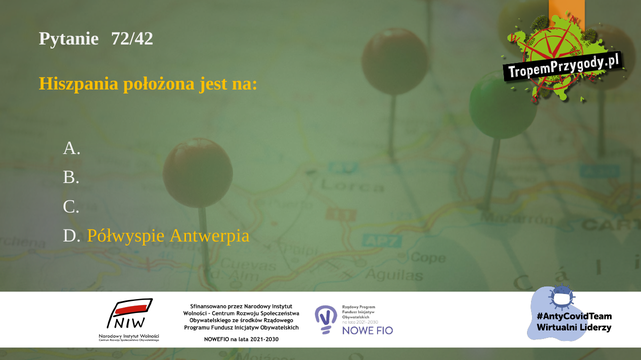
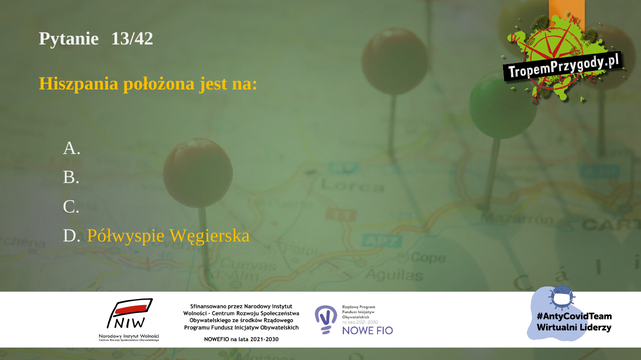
72/42: 72/42 -> 13/42 (132, 39)
Antwerpia: Antwerpia -> Węgierska (210, 236)
